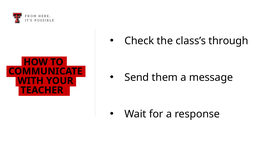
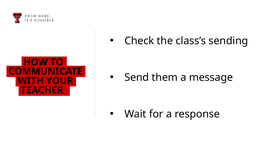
through: through -> sending (228, 41)
